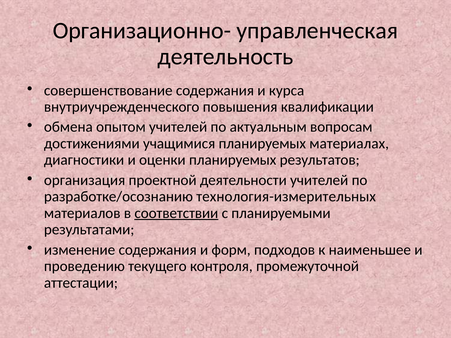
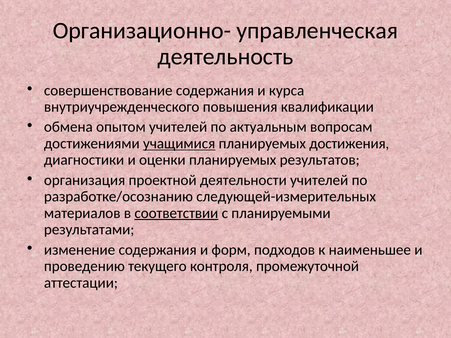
учащимися underline: none -> present (179, 144)
материалах: материалах -> достижения (349, 144)
технология-измерительных: технология-измерительных -> следующей-измерительных (286, 197)
